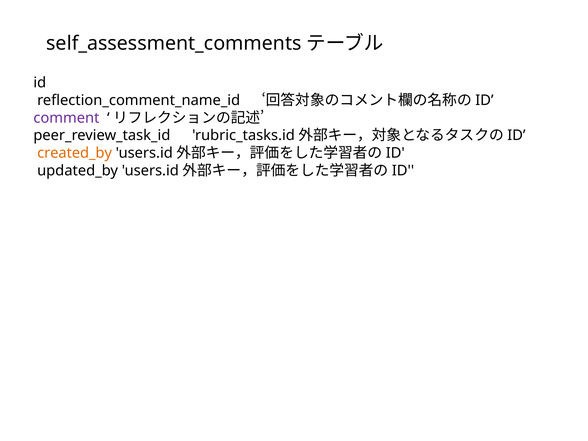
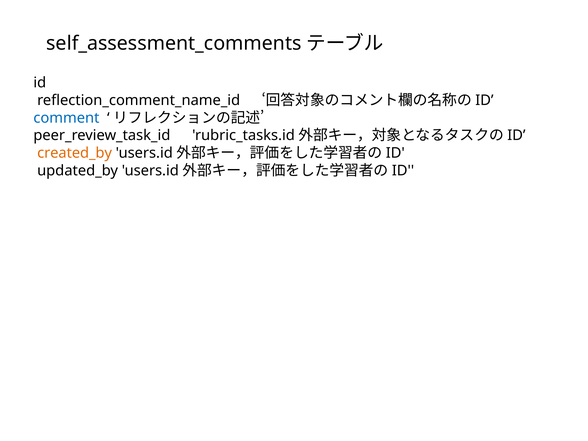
comment colour: purple -> blue (66, 118)
